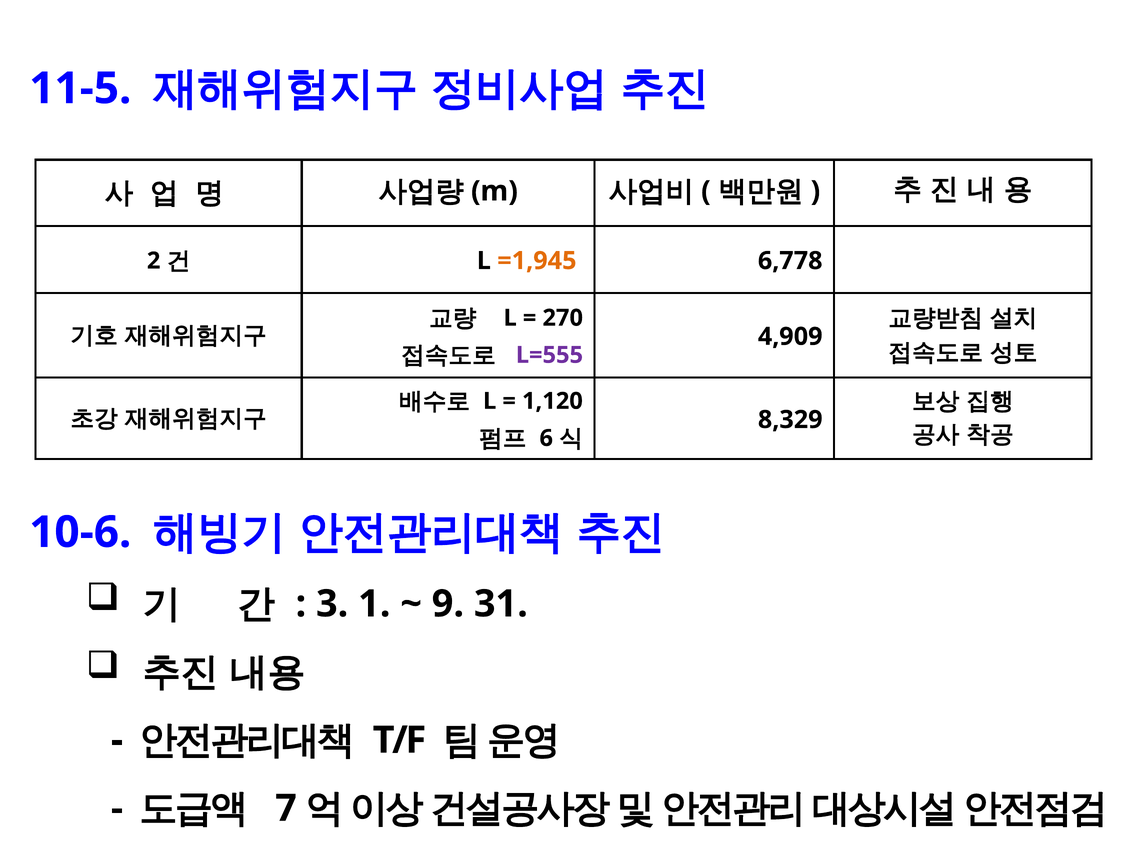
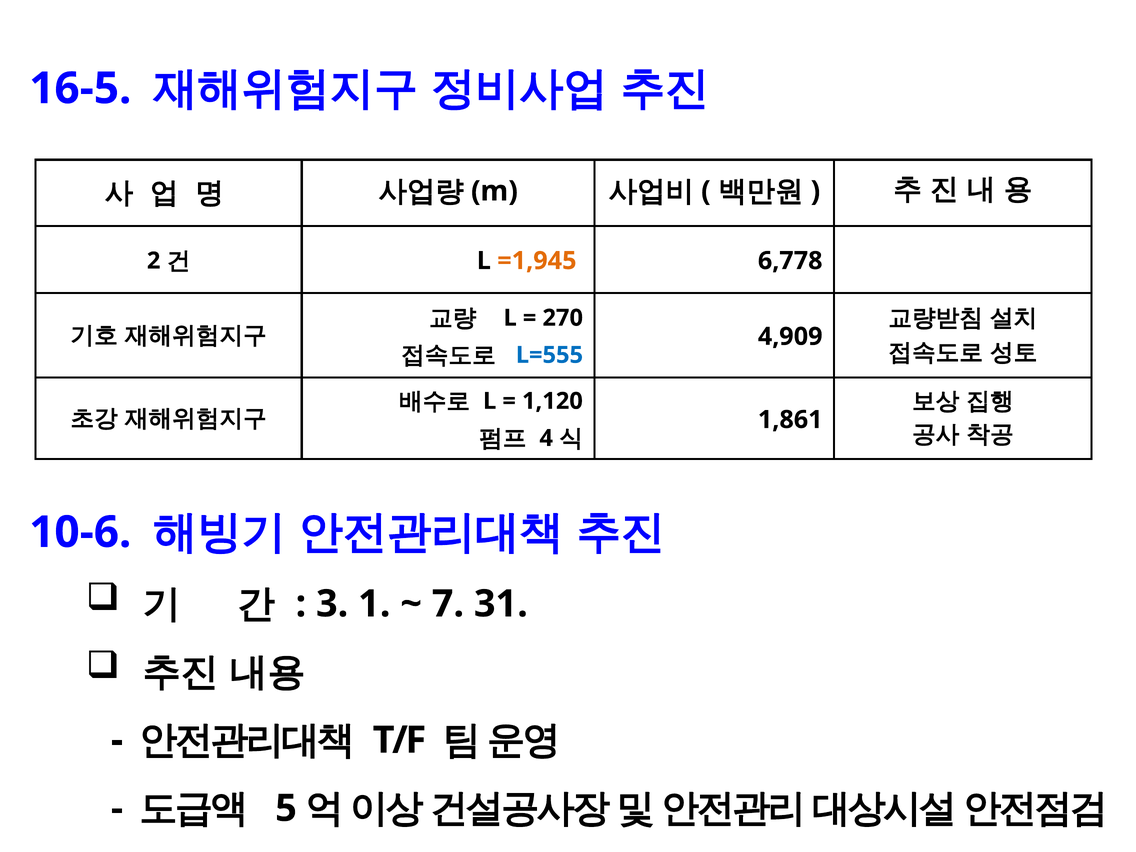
11-5: 11-5 -> 16-5 (80, 89)
L=555 colour: purple -> blue (549, 355)
8,329: 8,329 -> 1,861 (790, 420)
6: 6 -> 4 (546, 438)
9: 9 -> 7 (448, 604)
7: 7 -> 5 (286, 808)
